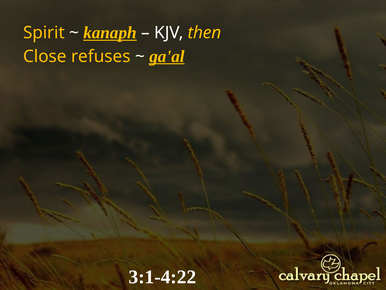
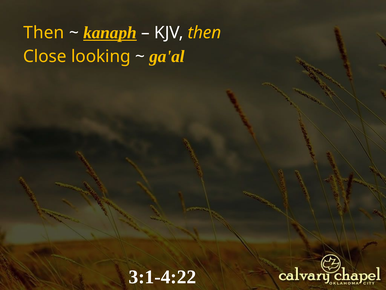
Spirit: Spirit -> Then (44, 33)
refuses: refuses -> looking (101, 56)
ga'al underline: present -> none (167, 56)
